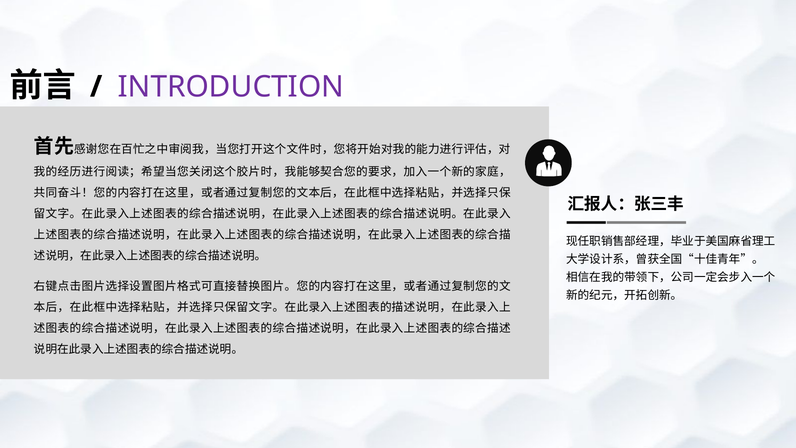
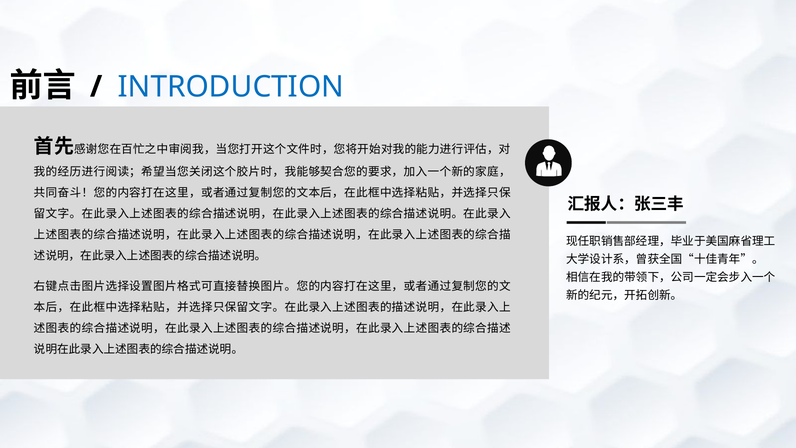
INTRODUCTION colour: purple -> blue (231, 87)
